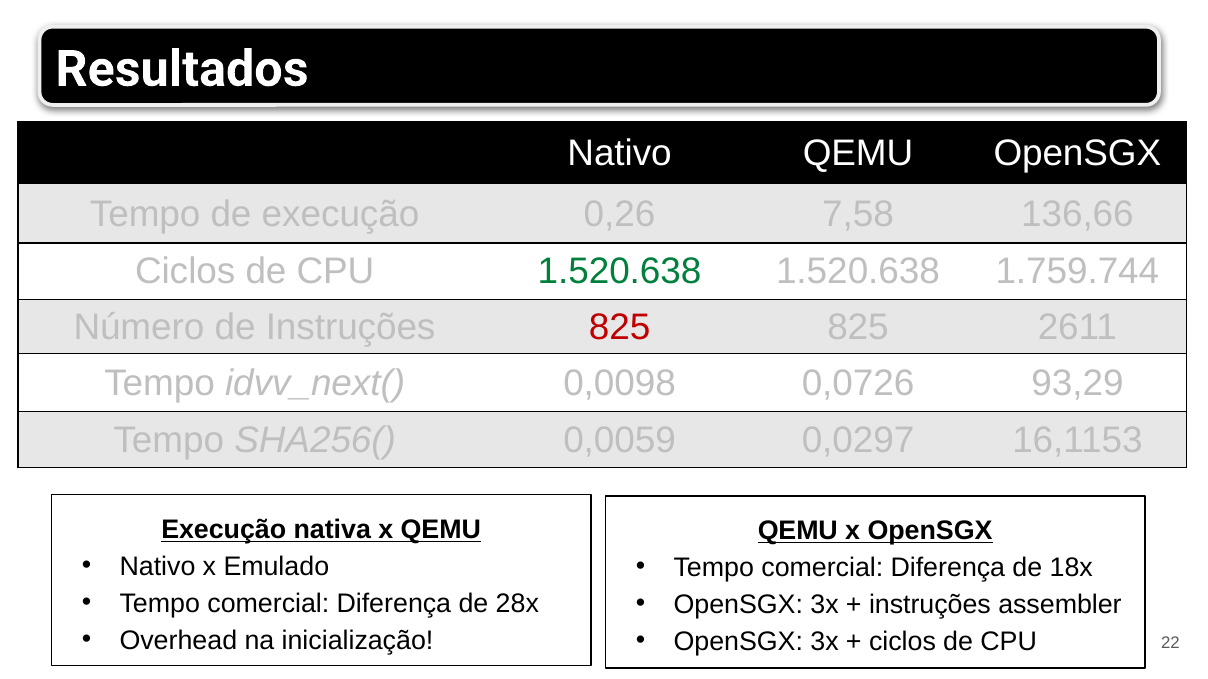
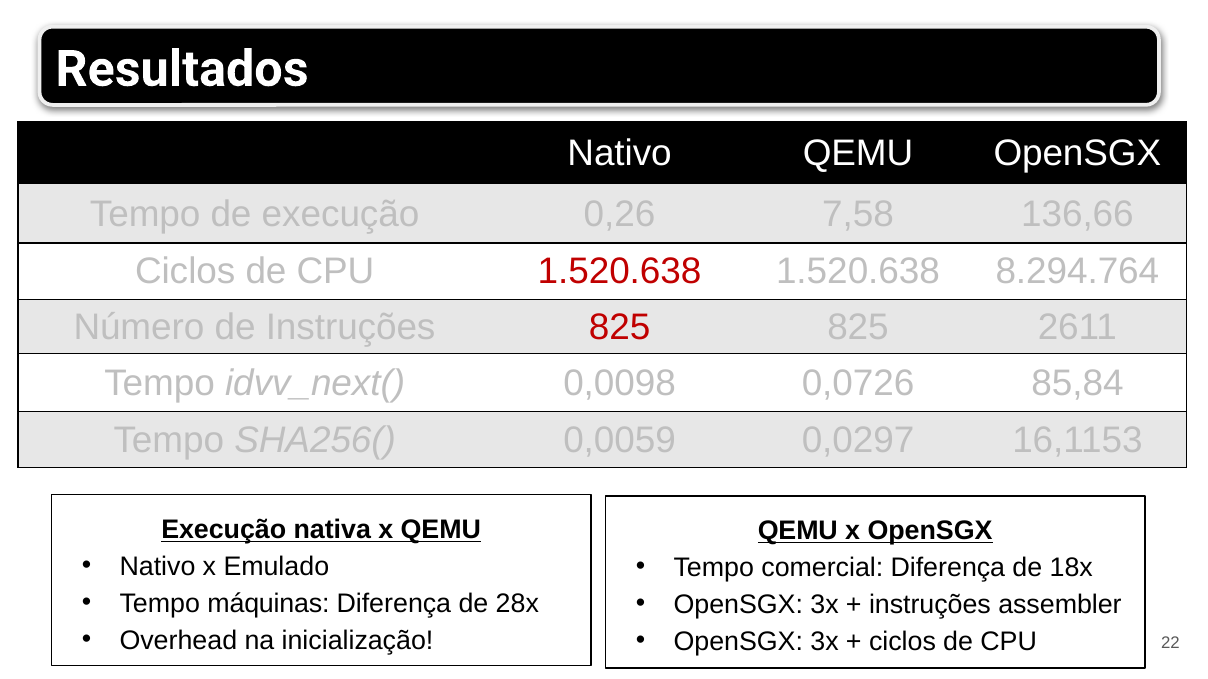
1.520.638 colour: green -> red (620, 272)
1.759.744: 1.759.744 -> 8.294.764 (1077, 272)
93,29: 93,29 -> 85,84 (1078, 384)
comercial: comercial -> máquinas (268, 604)
